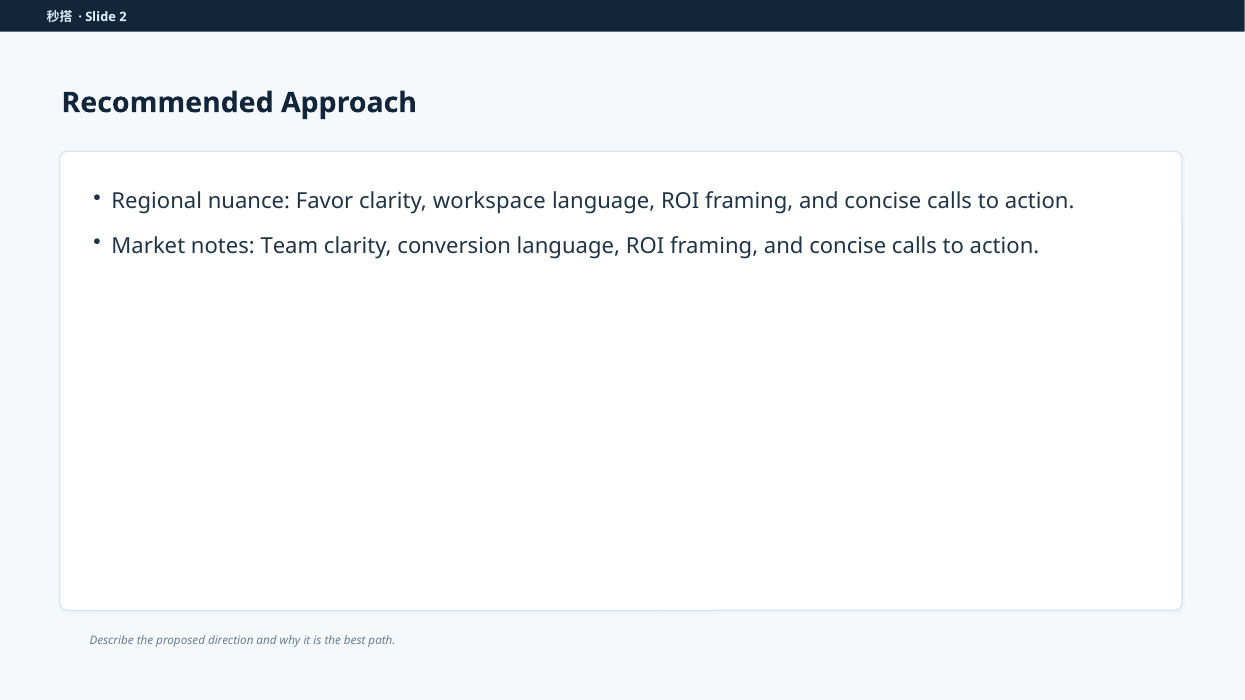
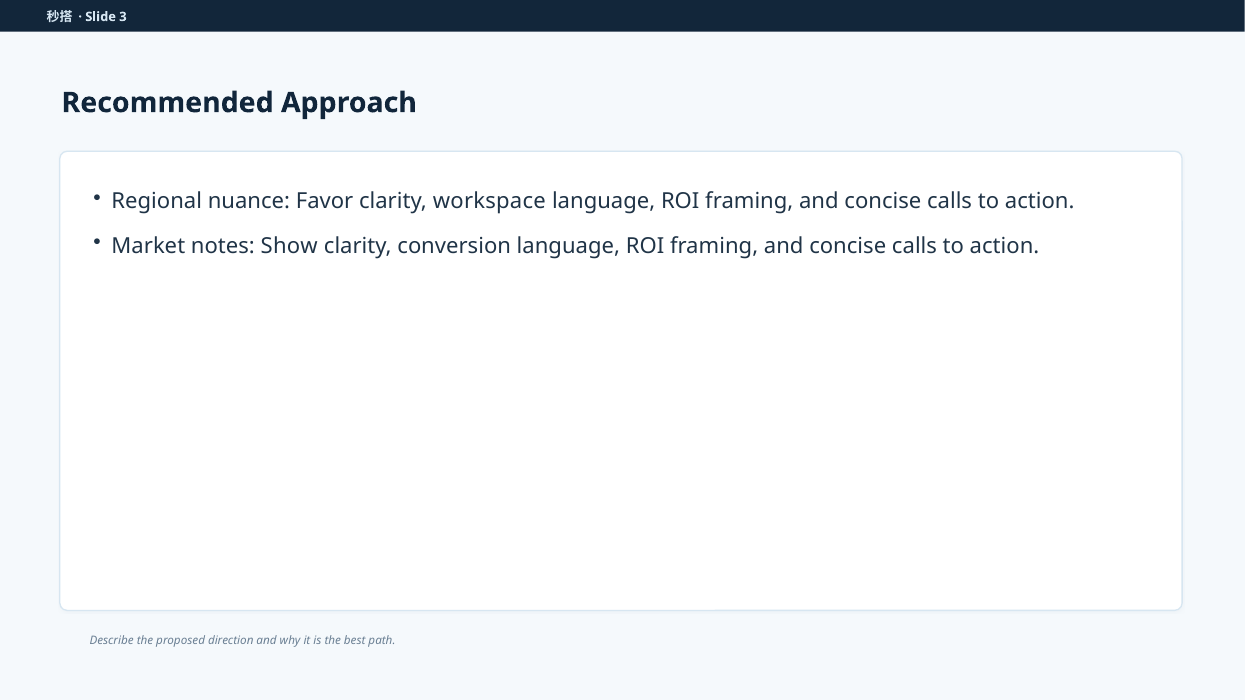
2: 2 -> 3 (123, 17)
Team: Team -> Show (289, 246)
